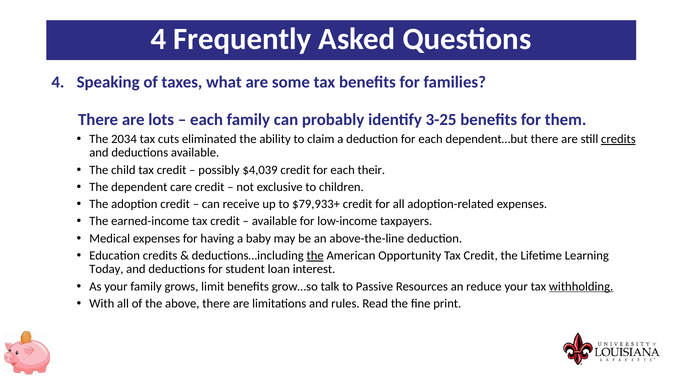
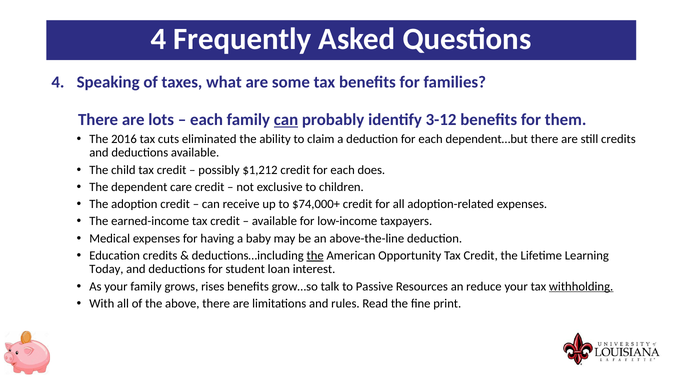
can underline: none -> present (286, 120)
3-25: 3-25 -> 3-12 (441, 120)
2034: 2034 -> 2016 (124, 139)
credits underline: present -> none (618, 139)
$4,039: $4,039 -> $1,212 (260, 170)
their: their -> does (371, 170)
$79,933+: $79,933+ -> $74,000+ (316, 204)
limit: limit -> rises (213, 286)
